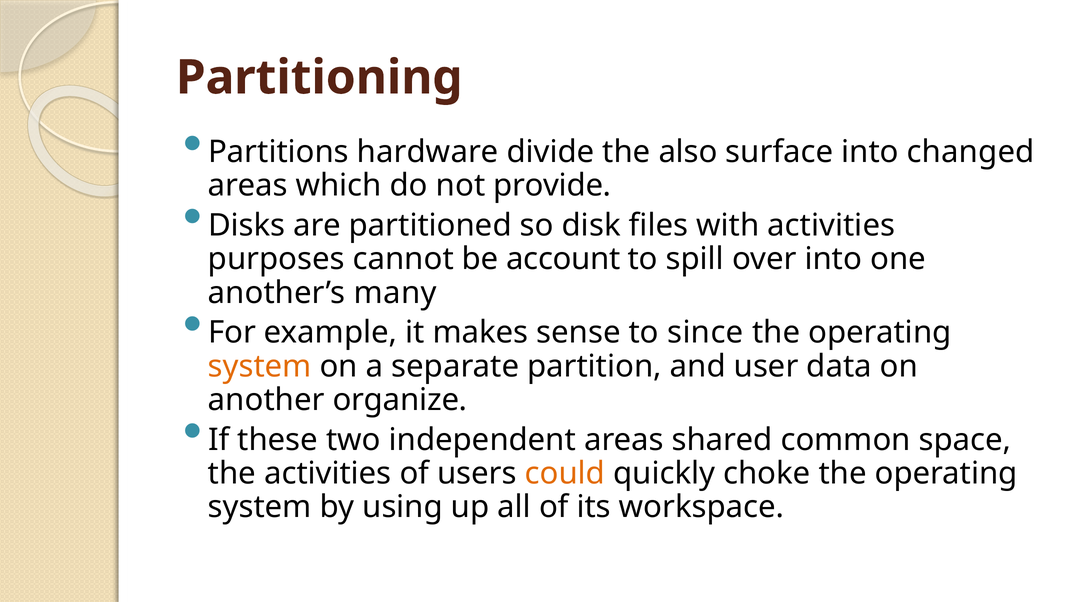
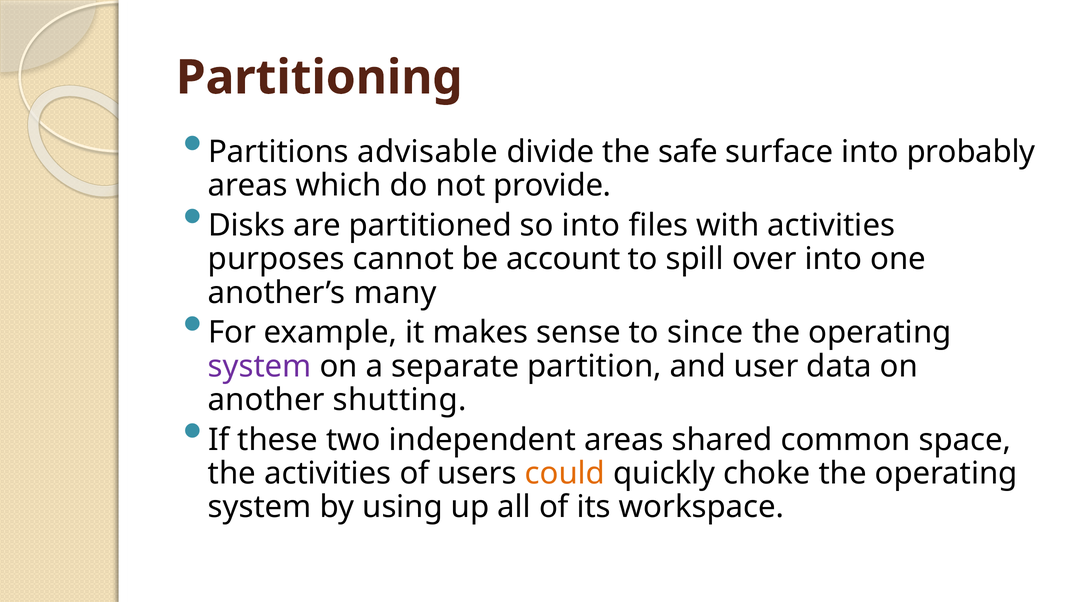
hardware: hardware -> advisable (428, 152)
also: also -> safe (688, 152)
changed: changed -> probably (971, 152)
so disk: disk -> into (591, 225)
system colour: orange -> purple (260, 366)
organize: organize -> shutting (400, 400)
